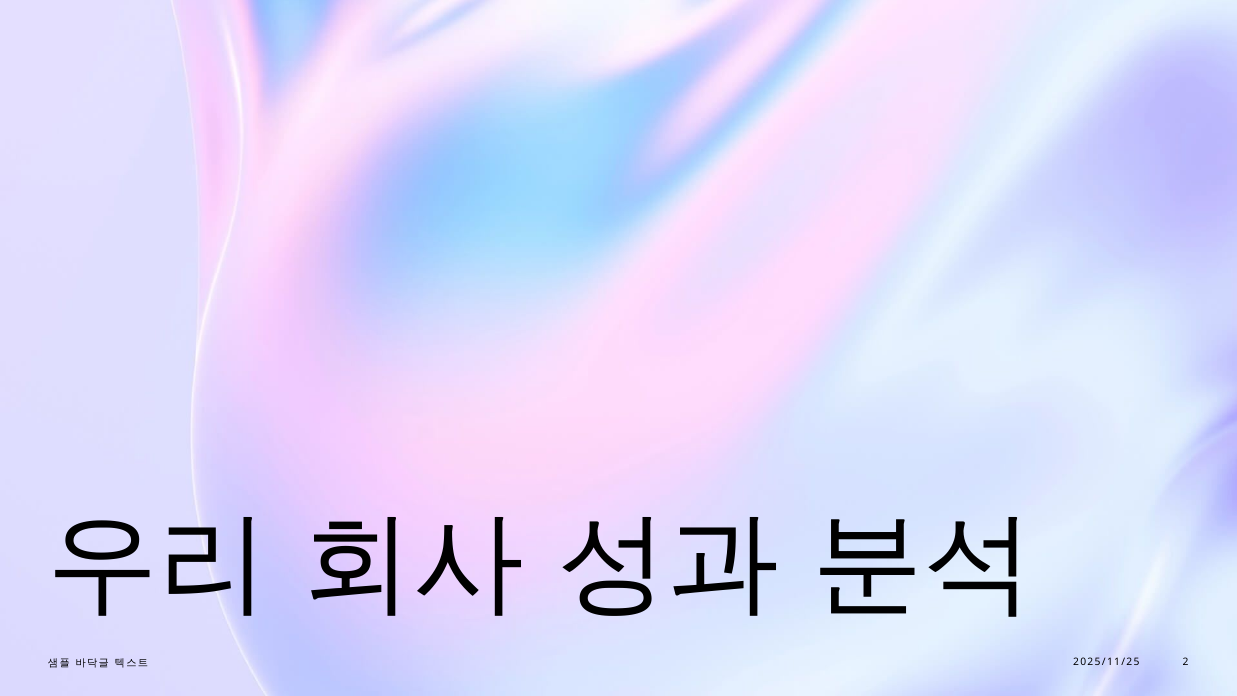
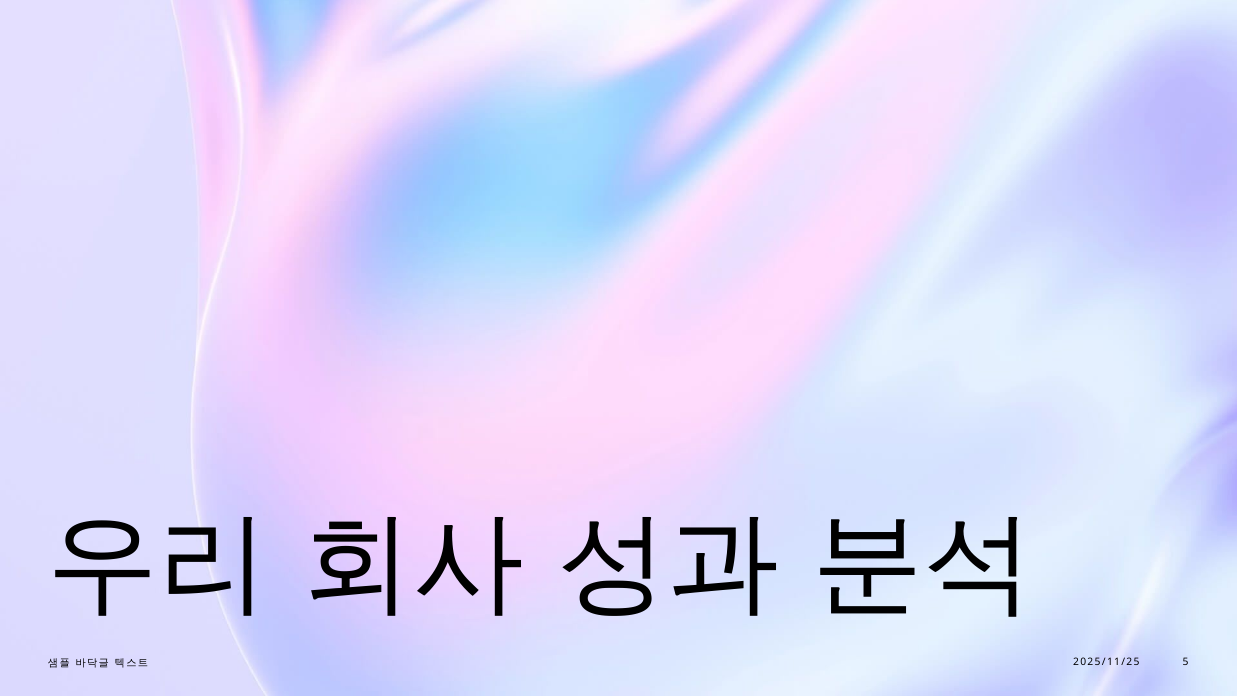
2: 2 -> 5 (1185, 662)
